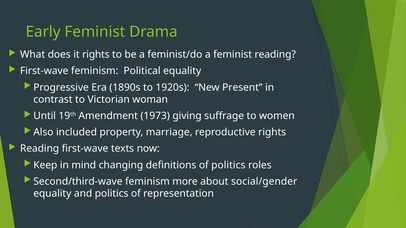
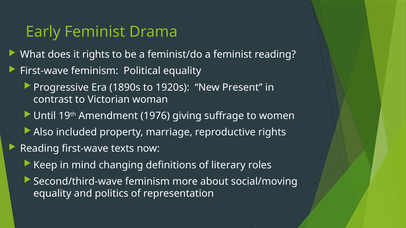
1973: 1973 -> 1976 (155, 116)
of politics: politics -> literary (228, 165)
social/gender: social/gender -> social/moving (264, 182)
